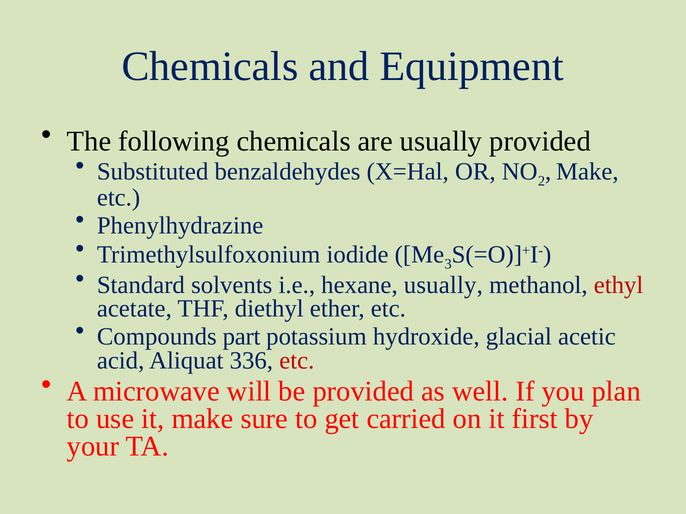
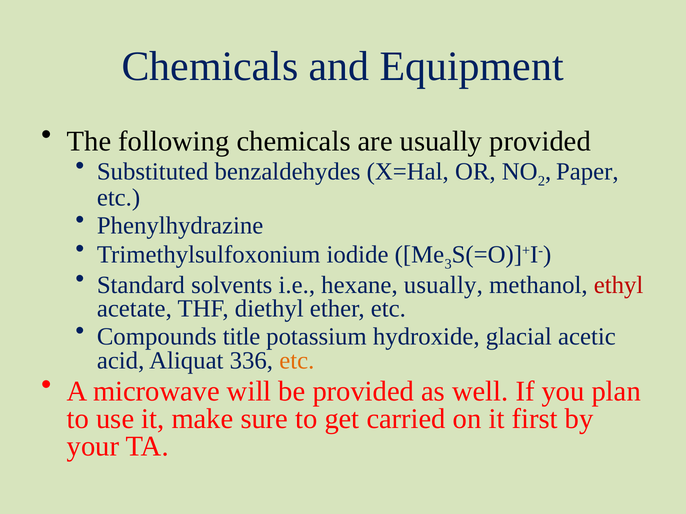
Make: Make -> Paper (587, 172)
part: part -> title (242, 337)
etc colour: red -> orange (297, 361)
